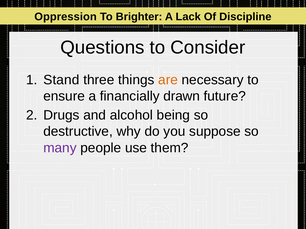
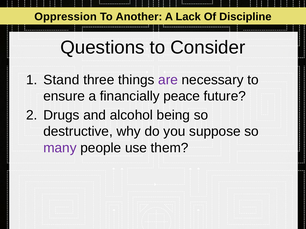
Brighter: Brighter -> Another (139, 17)
are colour: orange -> purple (168, 80)
drawn: drawn -> peace (182, 96)
